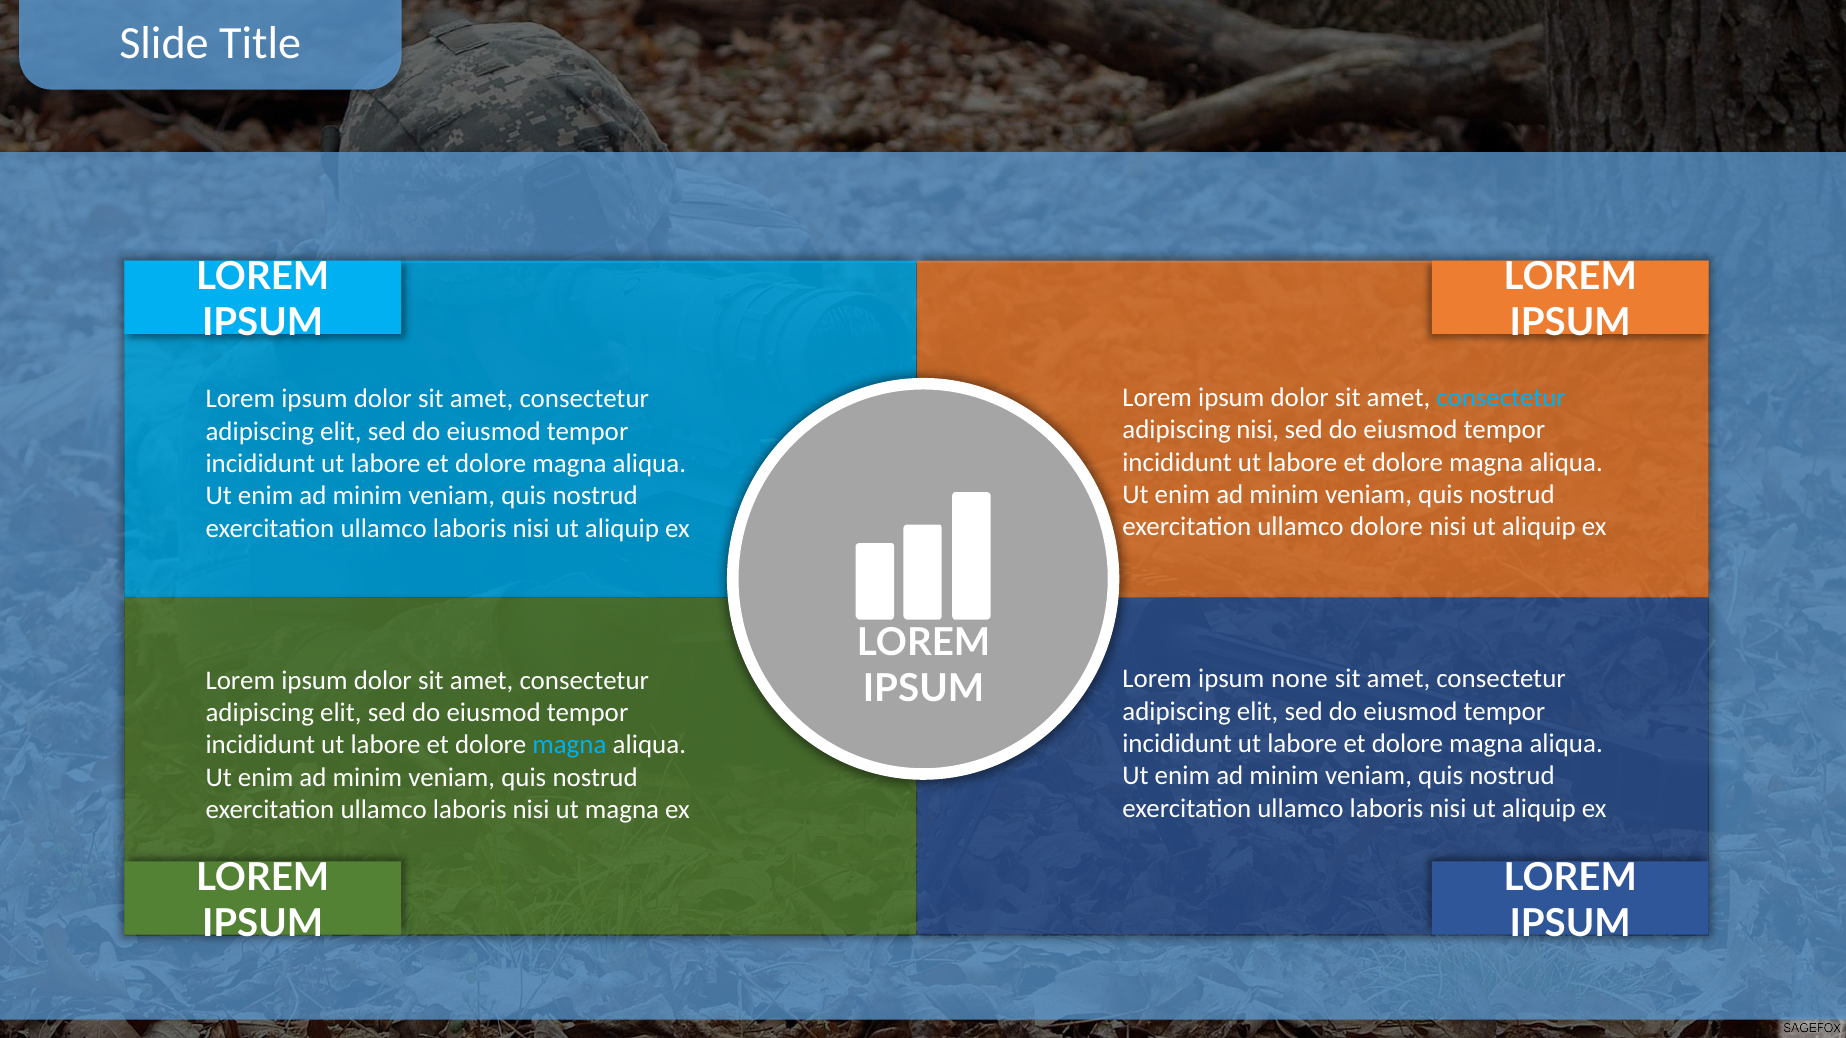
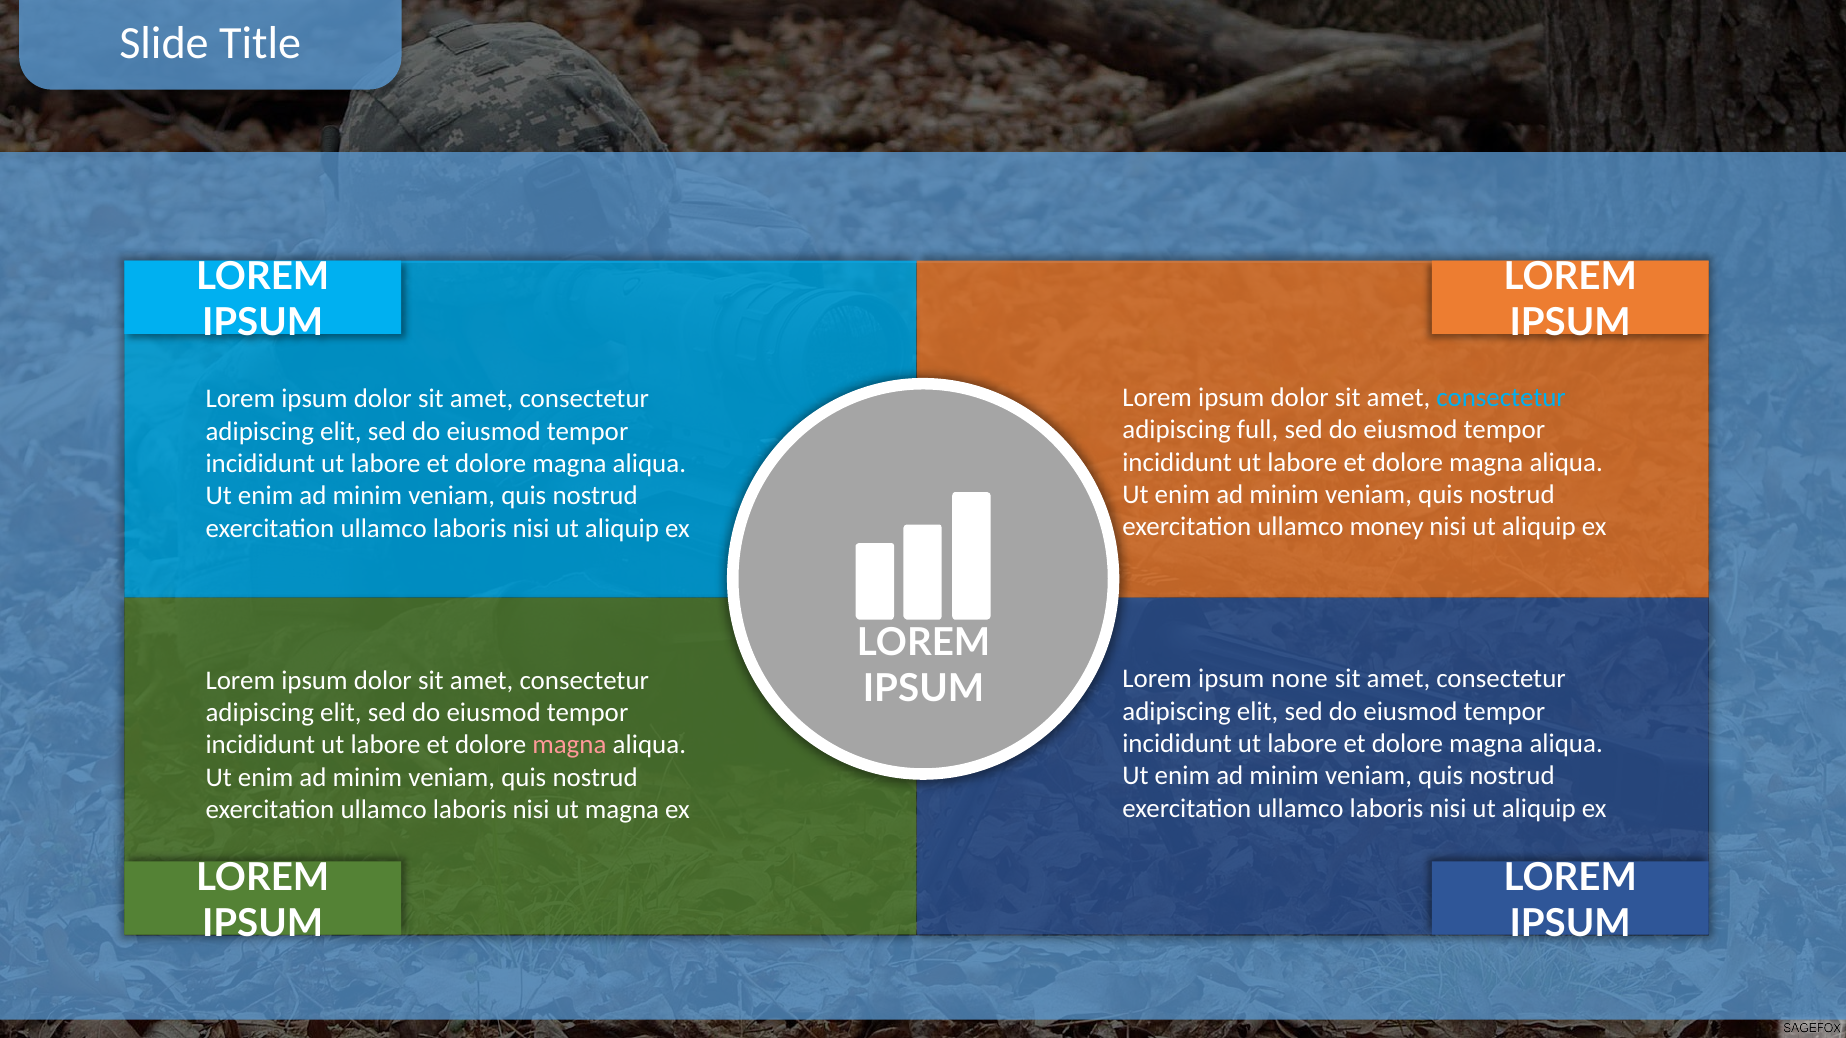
adipiscing nisi: nisi -> full (1258, 430)
ullamco dolore: dolore -> money (1387, 527)
magna colour: light blue -> pink (569, 745)
